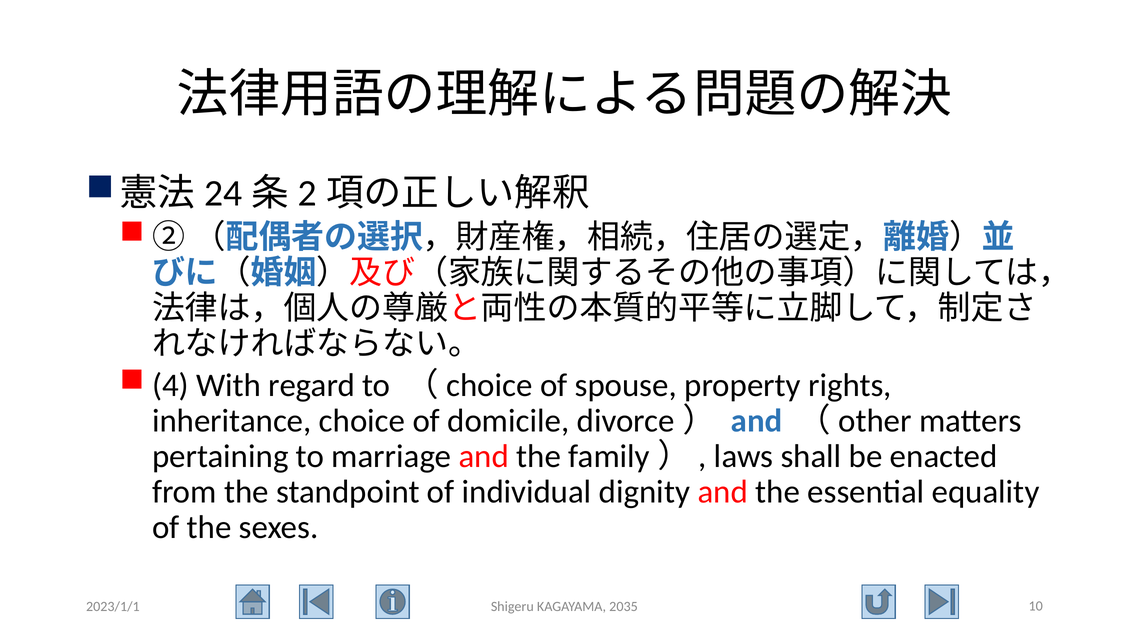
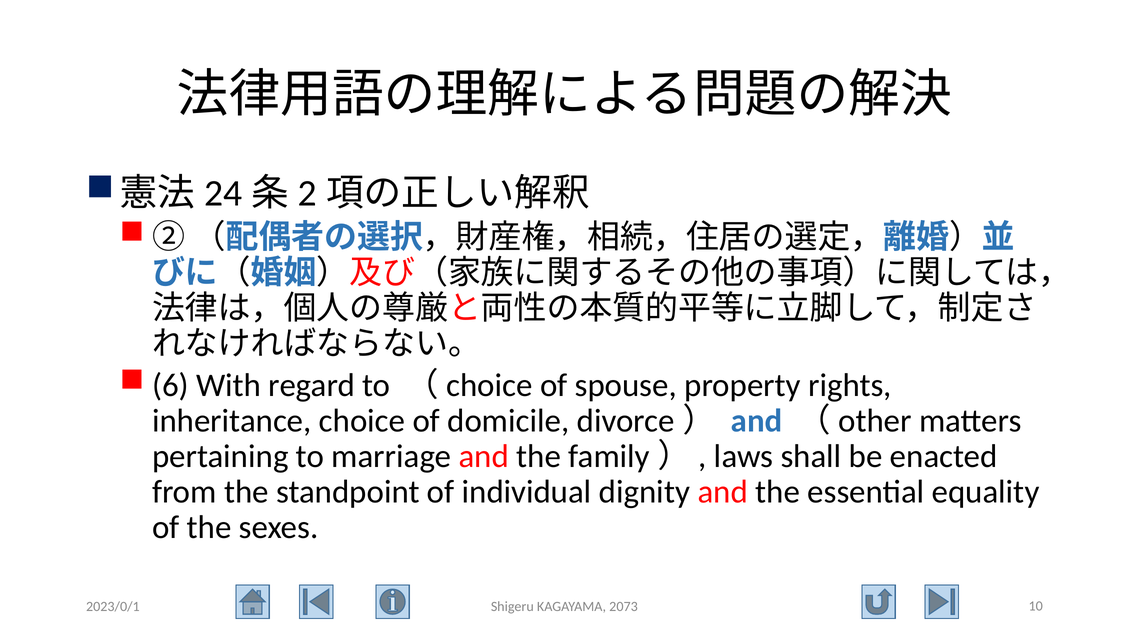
4: 4 -> 6 (170, 385)
2023/1/1: 2023/1/1 -> 2023/0/1 (113, 606)
2035: 2035 -> 2073 (624, 606)
